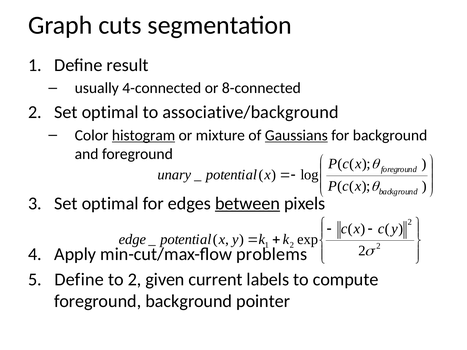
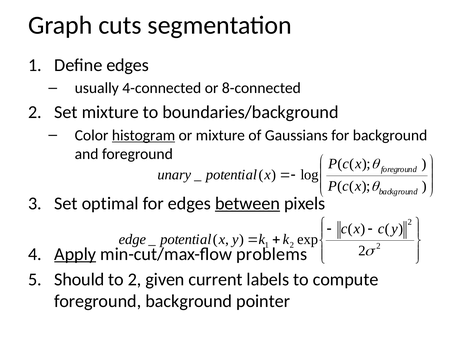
Define result: result -> edges (128, 65)
2 Set optimal: optimal -> mixture (110, 112)
associative/background: associative/background -> boundaries/background (251, 112)
Gaussians underline: present -> none (296, 135)
Apply underline: none -> present (75, 254)
Define: Define -> Should (79, 280)
